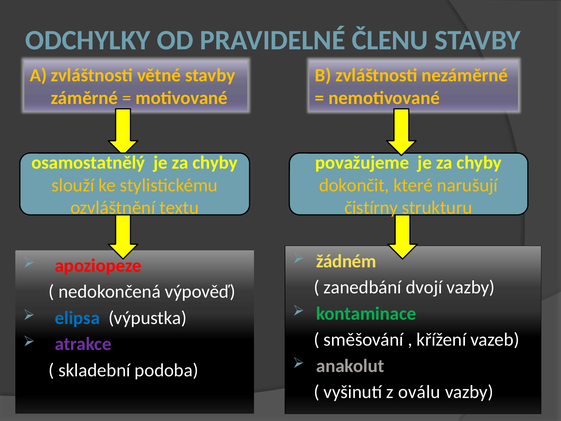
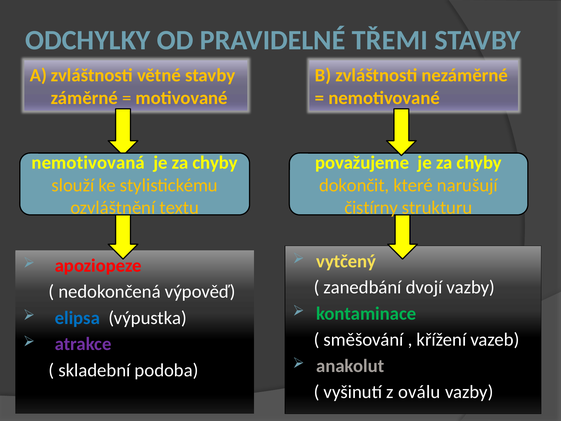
ČLENU: ČLENU -> TŘEMI (390, 40)
osamostatnělý: osamostatnělý -> nemotivovaná (88, 163)
žádném: žádném -> vytčený (346, 261)
